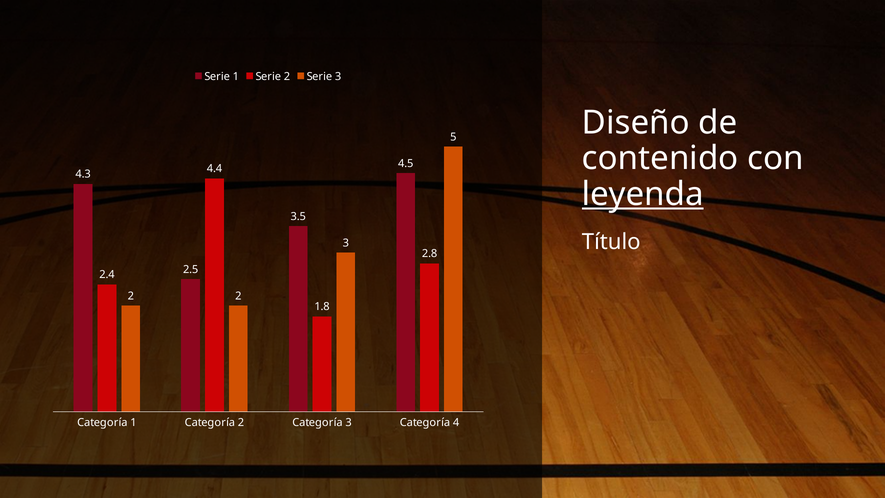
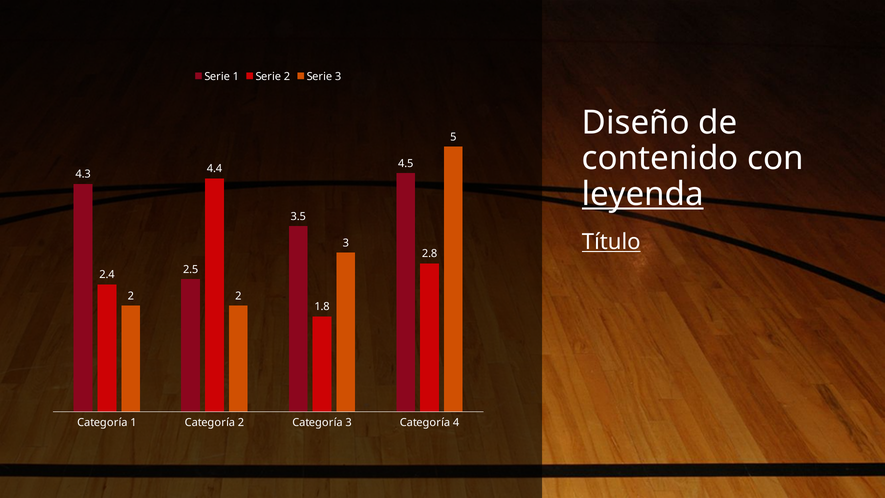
Título underline: none -> present (611, 242)
